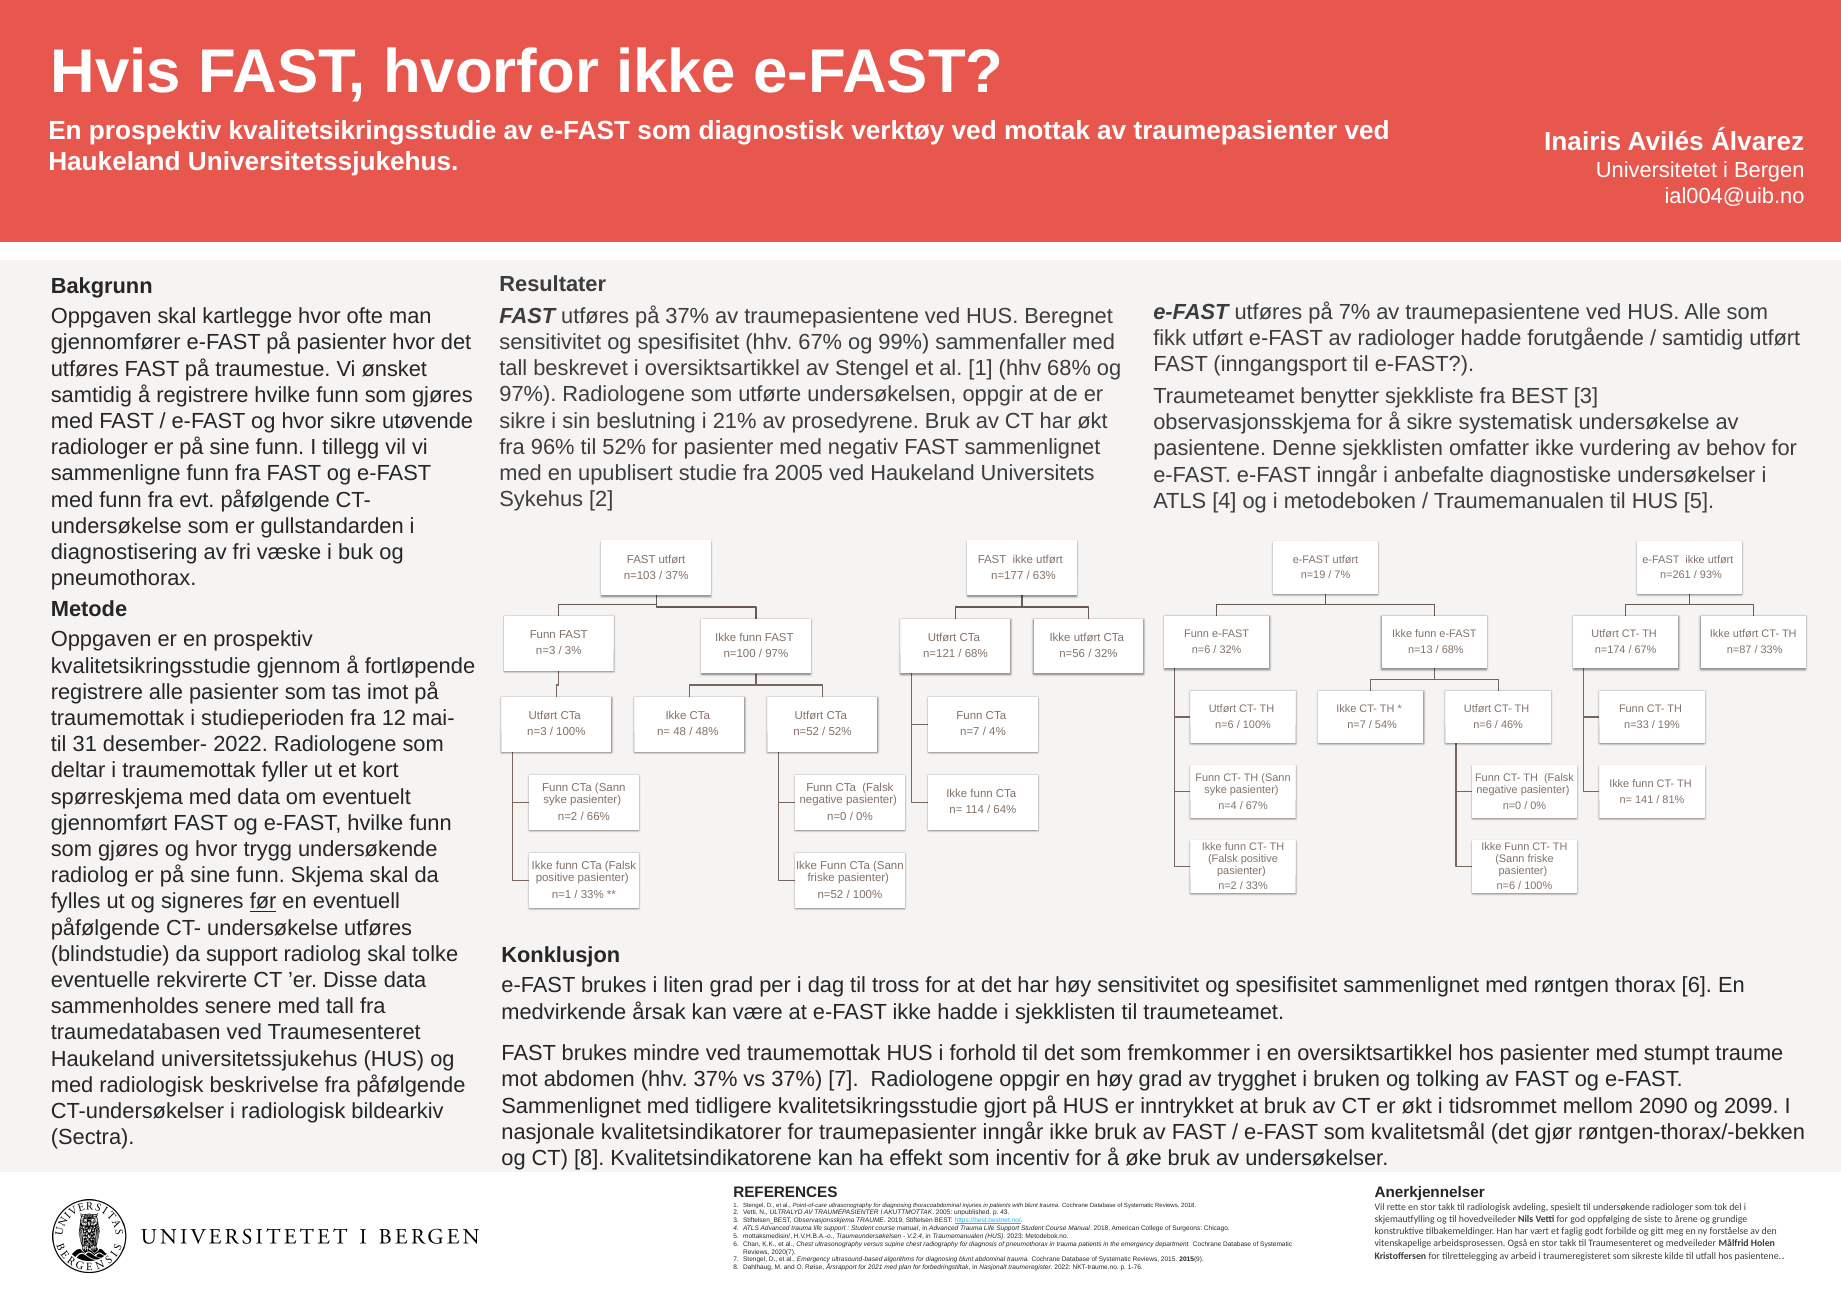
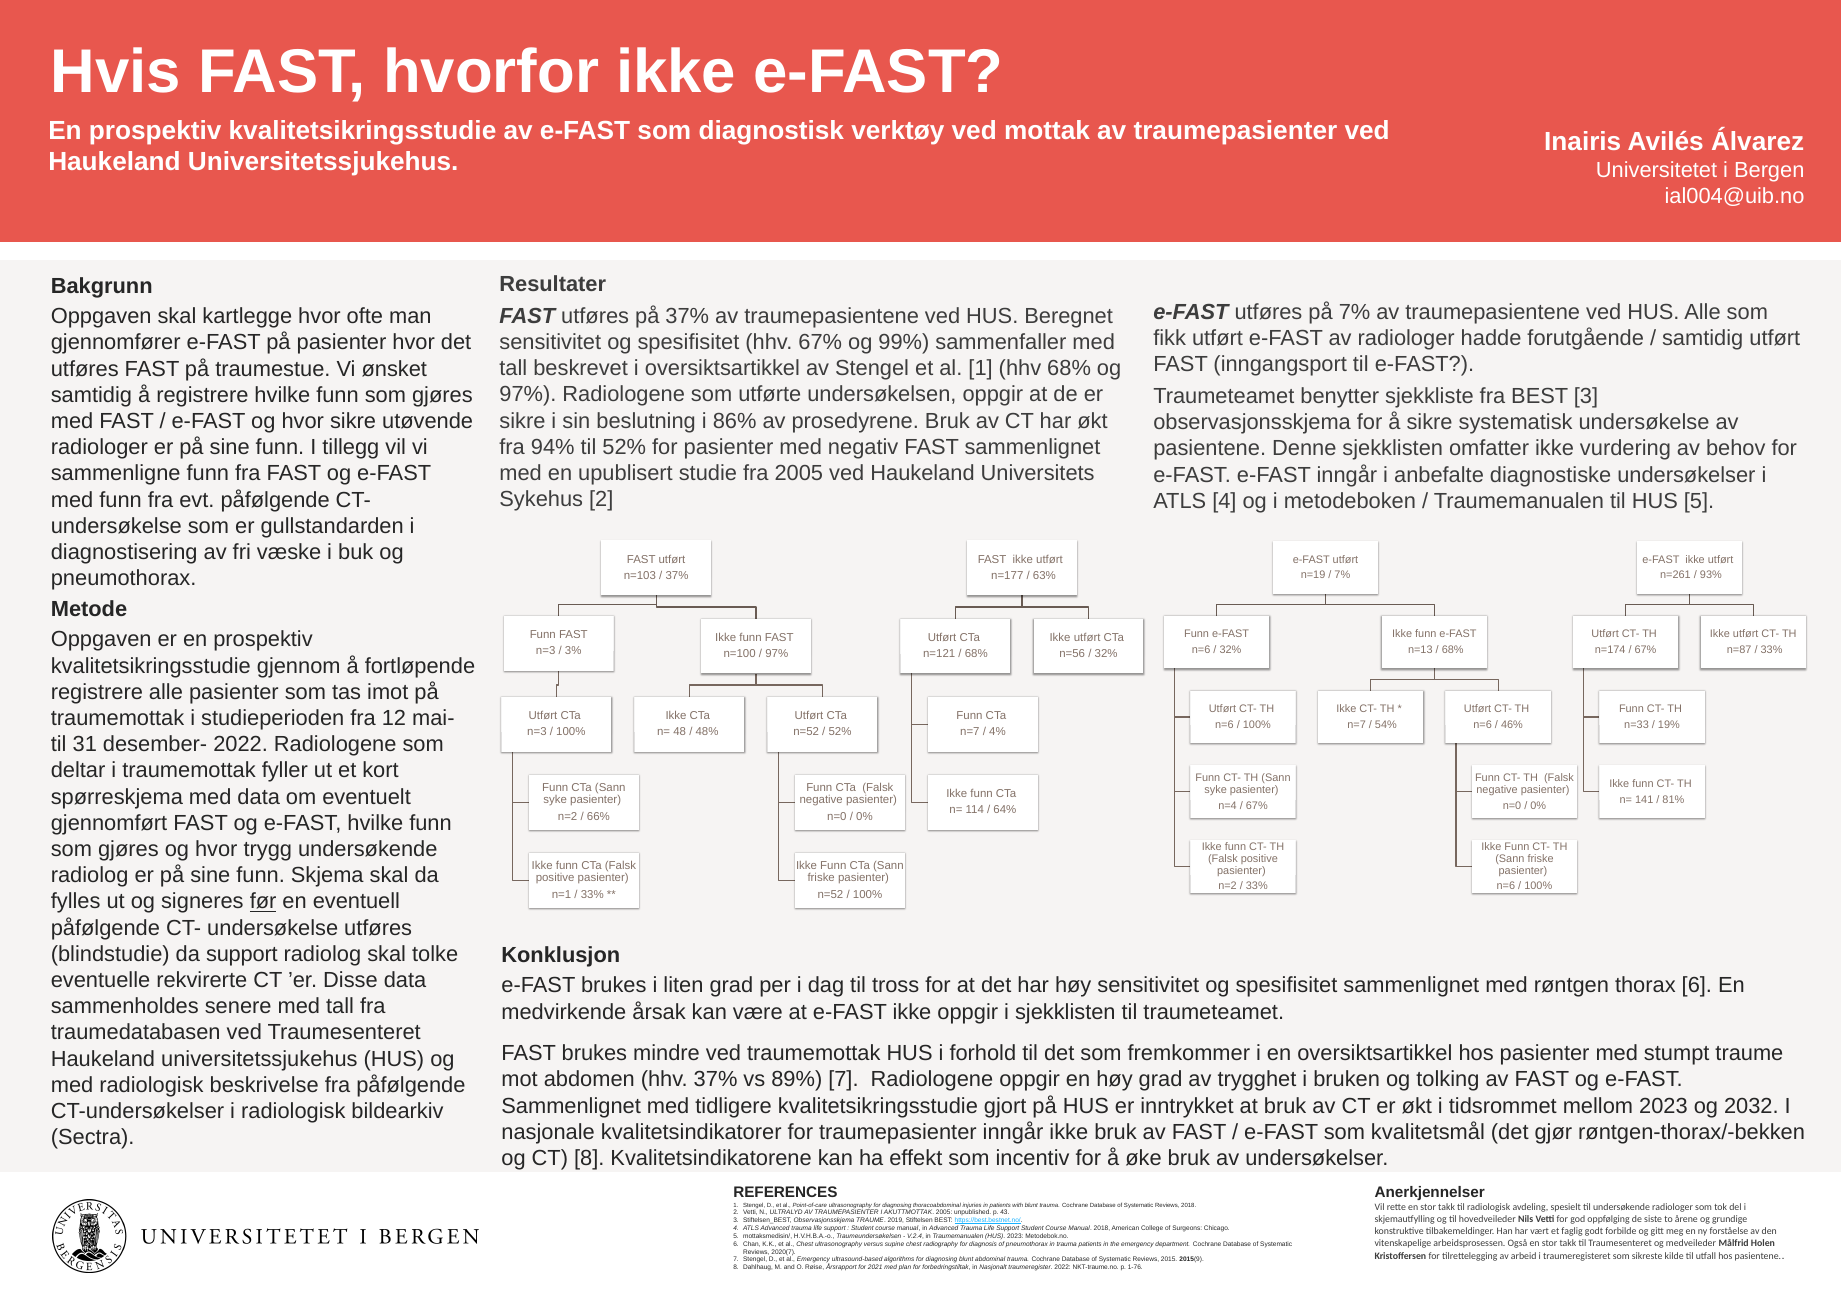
21%: 21% -> 86% (735, 421)
96%: 96% -> 94% (553, 447)
ikke hadde: hadde -> oppgir (968, 1012)
vs 37%: 37% -> 89% (797, 1080)
mellom 2090: 2090 -> 2023 (1663, 1106)
2099: 2099 -> 2032 (1751, 1106)
